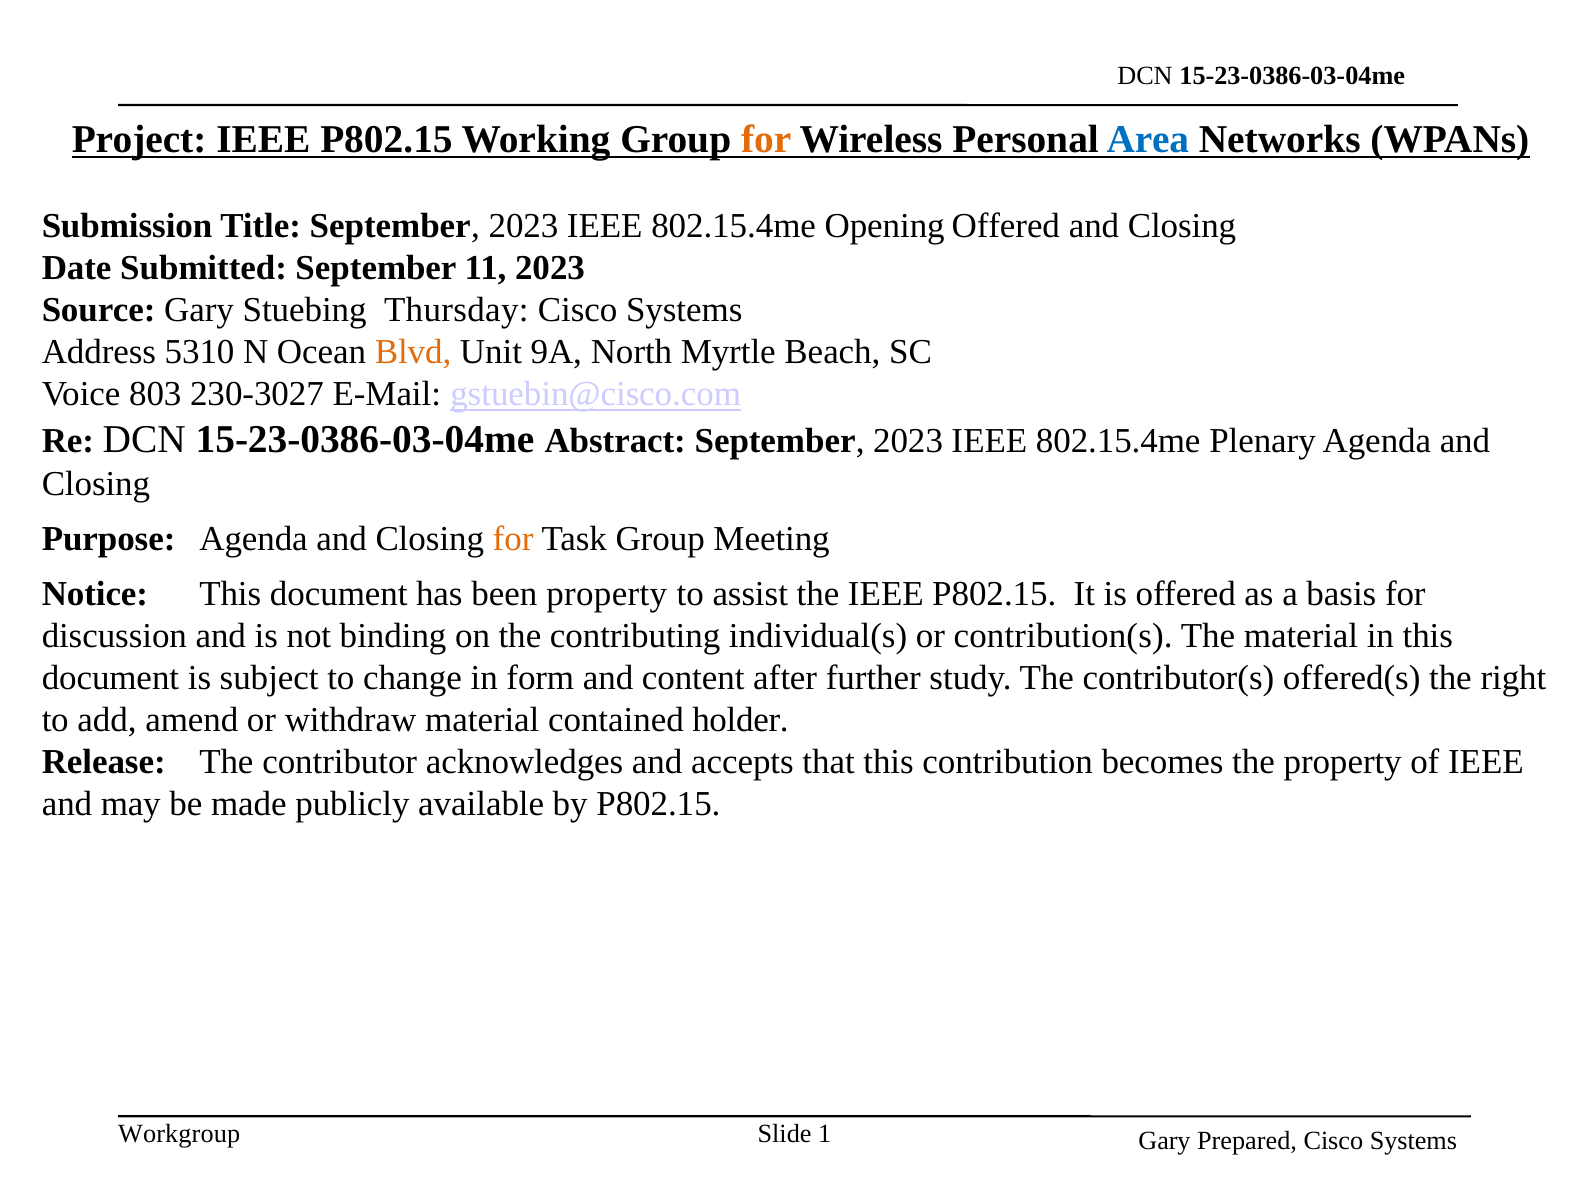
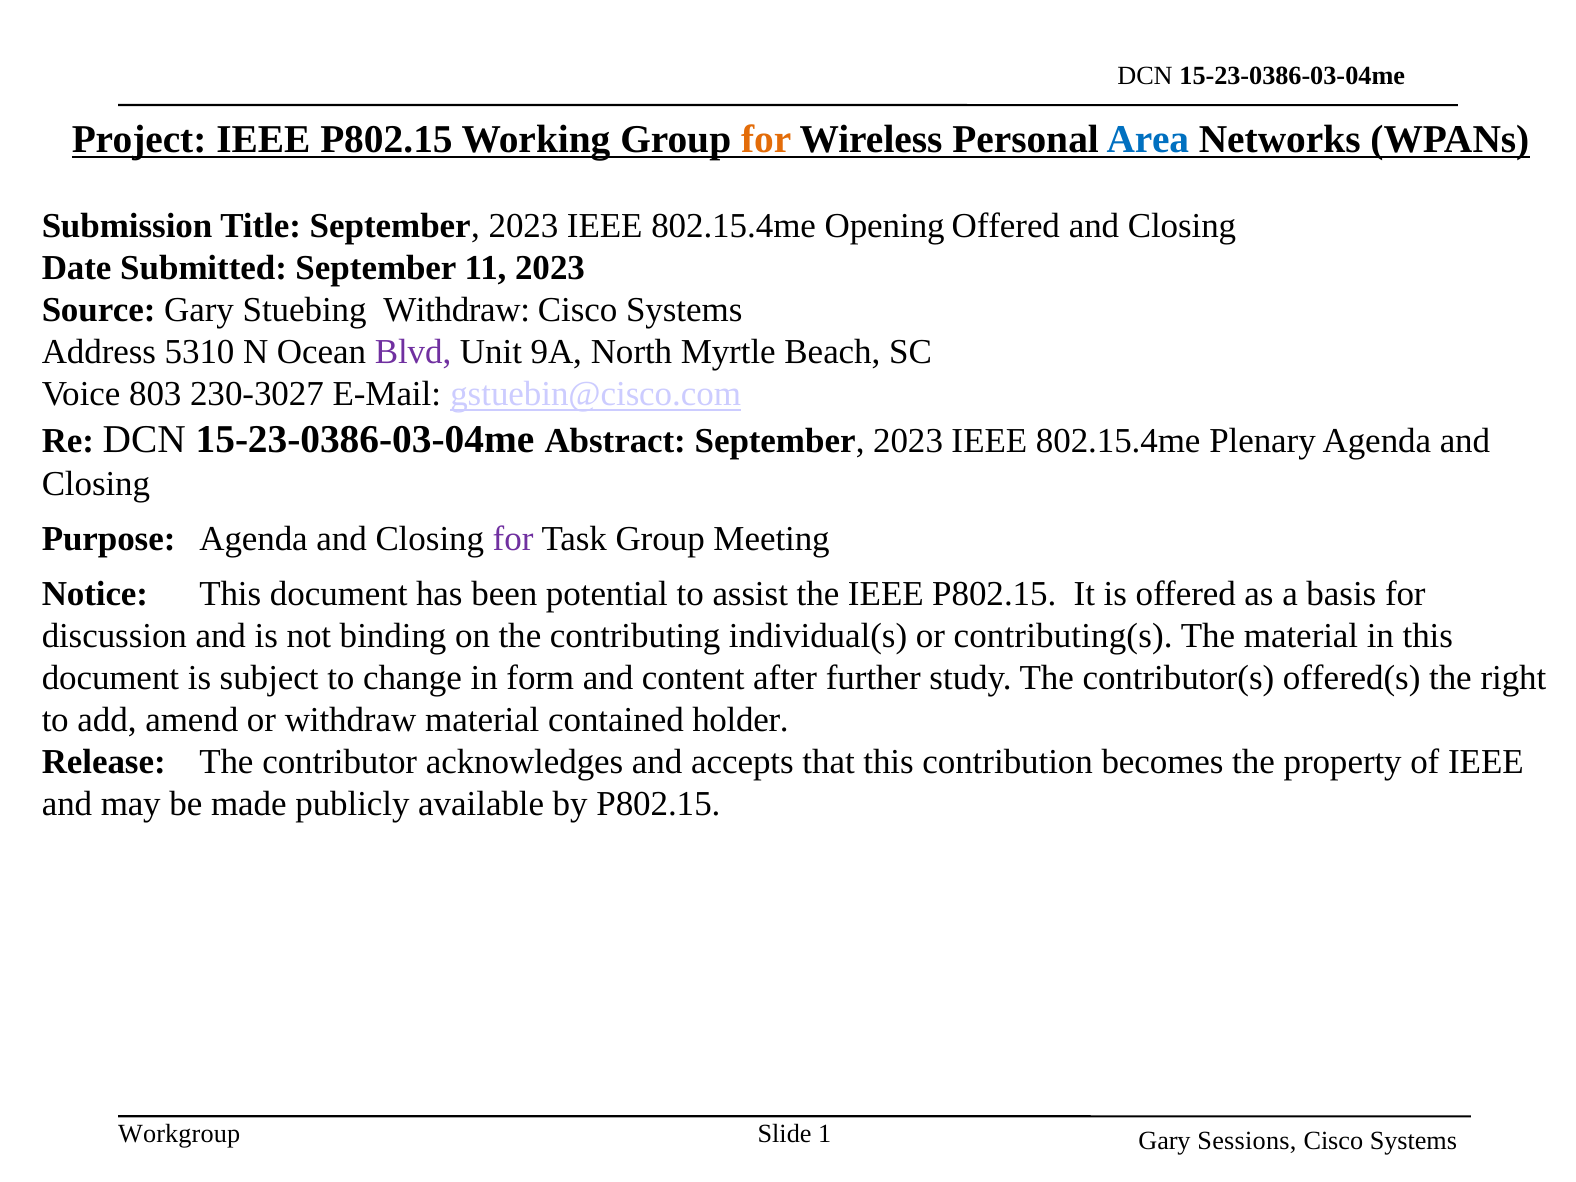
Stuebing Thursday: Thursday -> Withdraw (457, 310)
Blvd colour: orange -> purple (413, 352)
for colour: orange -> purple (513, 539)
been property: property -> potential (607, 594)
contribution(s: contribution(s -> contributing(s (1063, 636)
Prepared: Prepared -> Sessions (1247, 1141)
